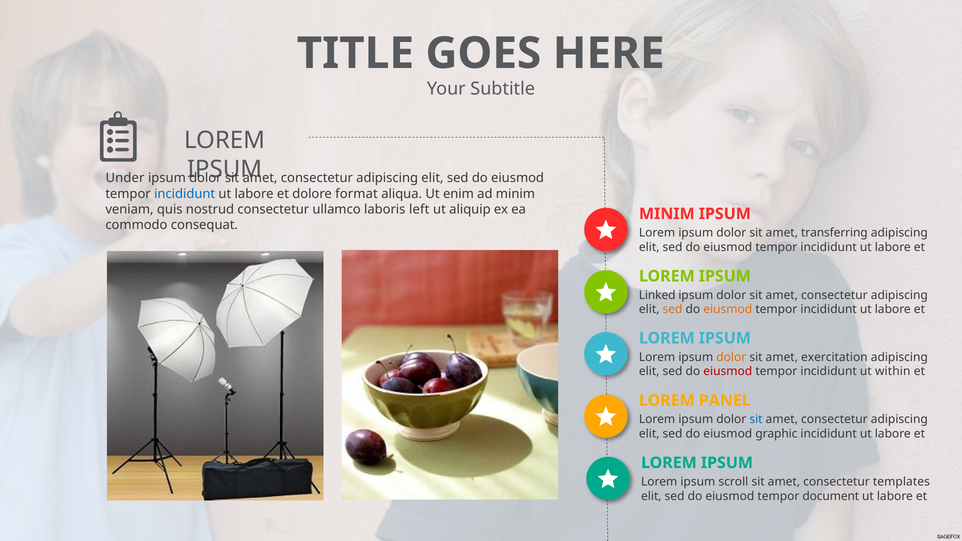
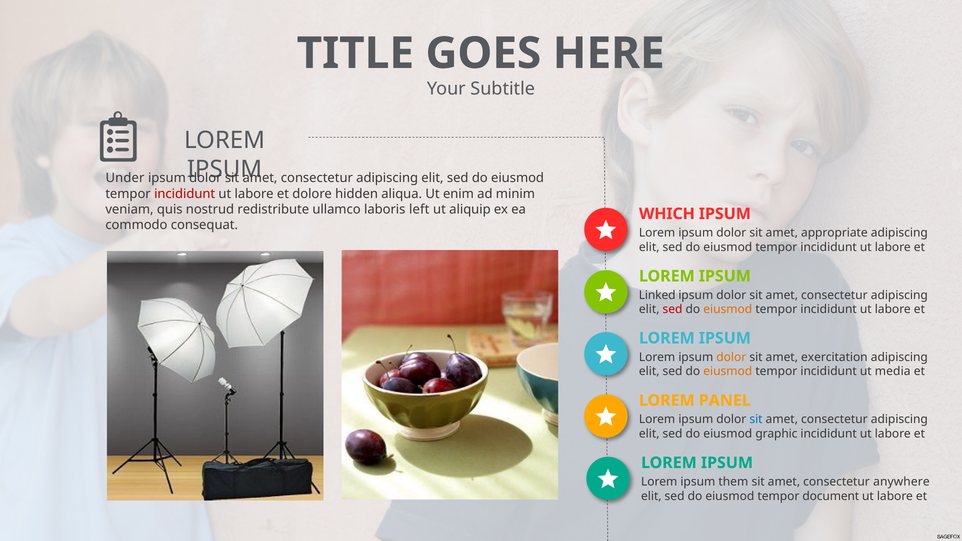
incididunt colour: blue -> red (185, 194)
format: format -> hidden (357, 194)
nostrud consectetur: consectetur -> redistribute (273, 209)
MINIM: MINIM -> WHICH (667, 214)
transferring: transferring -> appropriate (834, 233)
sed colour: orange -> red (672, 310)
eiusmod colour: red -> orange (728, 372)
within: within -> media (893, 372)
scroll: scroll -> them (733, 482)
templates: templates -> anywhere (901, 482)
